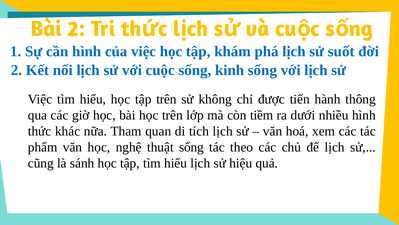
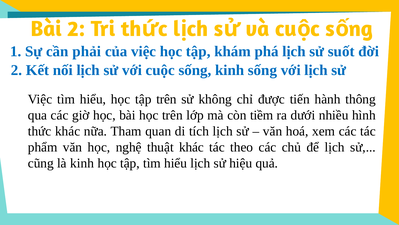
cần hình: hình -> phải (87, 51)
thuật sống: sống -> khác (192, 147)
là sánh: sánh -> kinh (82, 163)
